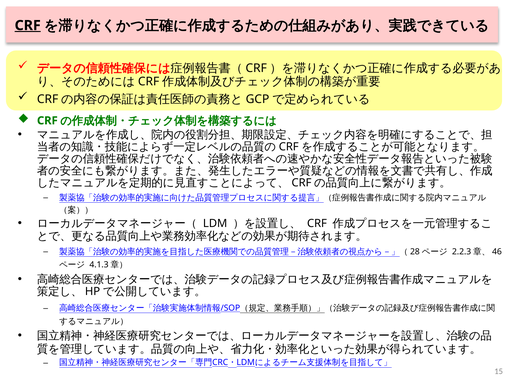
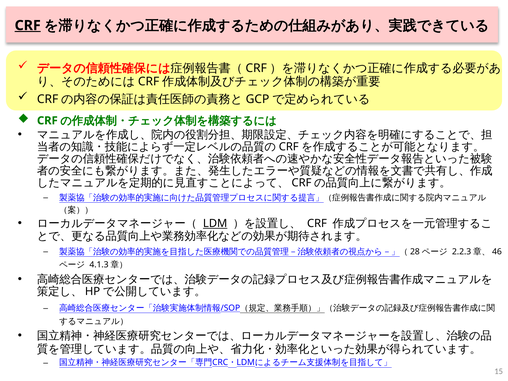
LDM underline: none -> present (215, 224)
